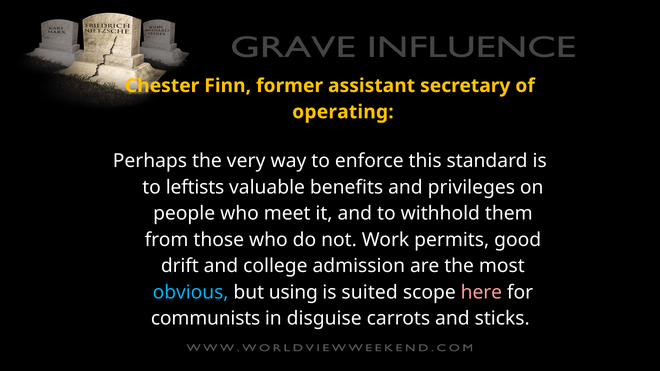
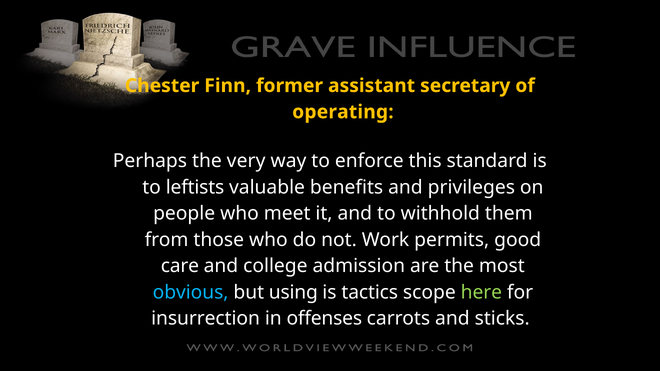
drift: drift -> care (180, 266)
suited: suited -> tactics (370, 292)
here colour: pink -> light green (481, 292)
communists: communists -> insurrection (206, 319)
disguise: disguise -> offenses (324, 319)
